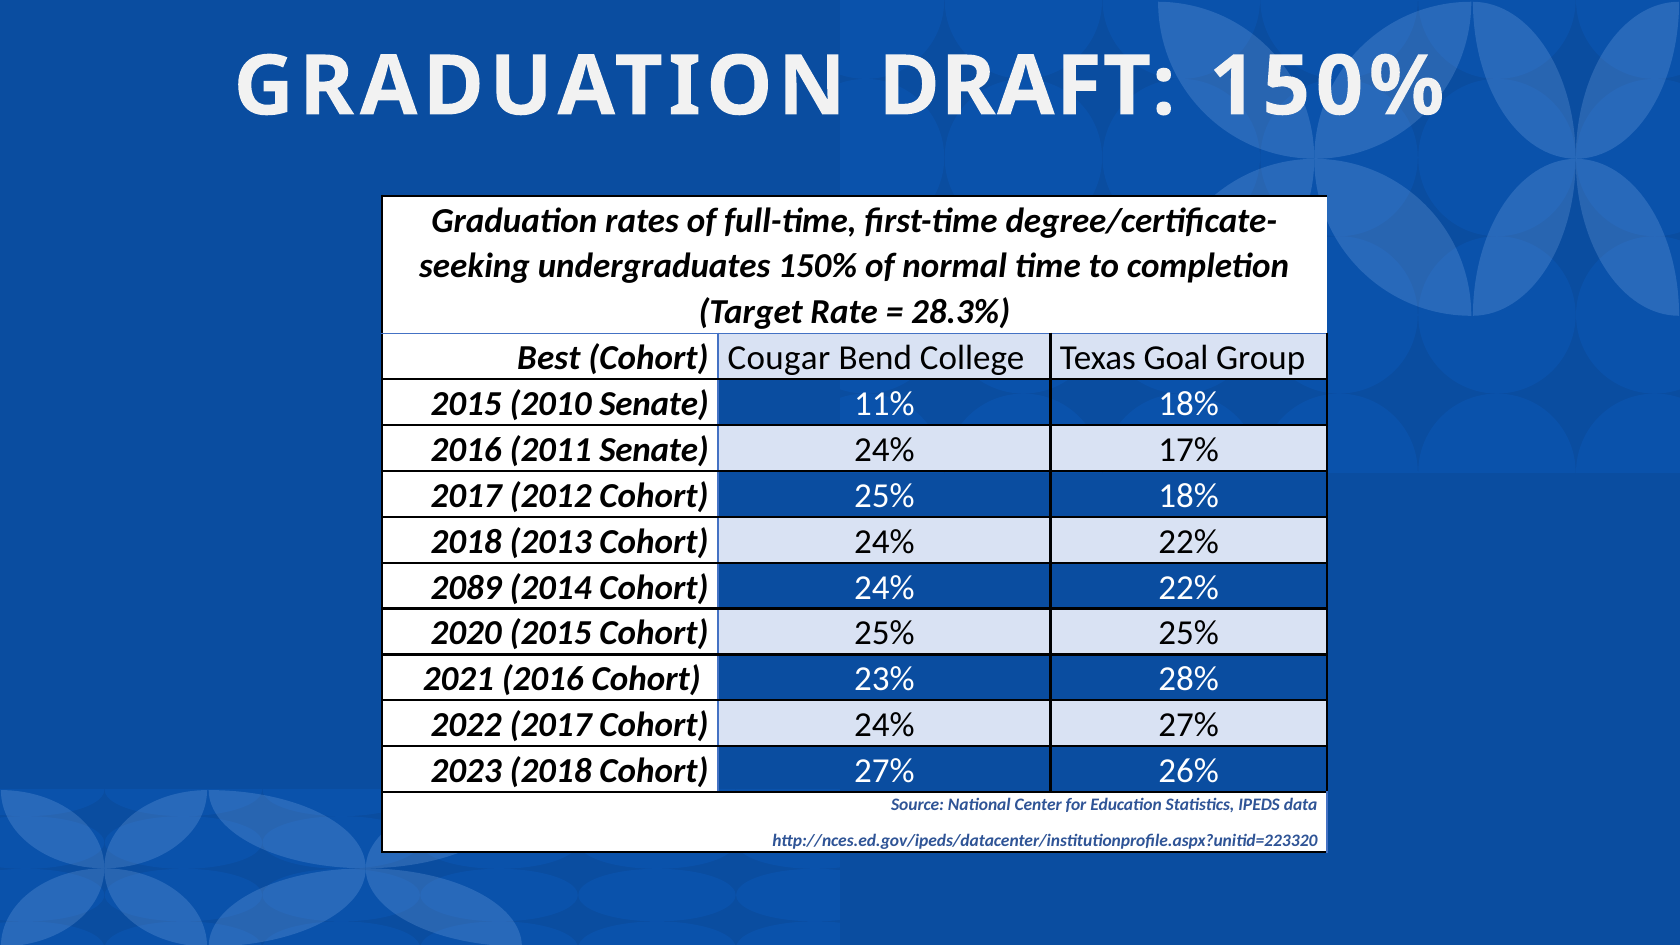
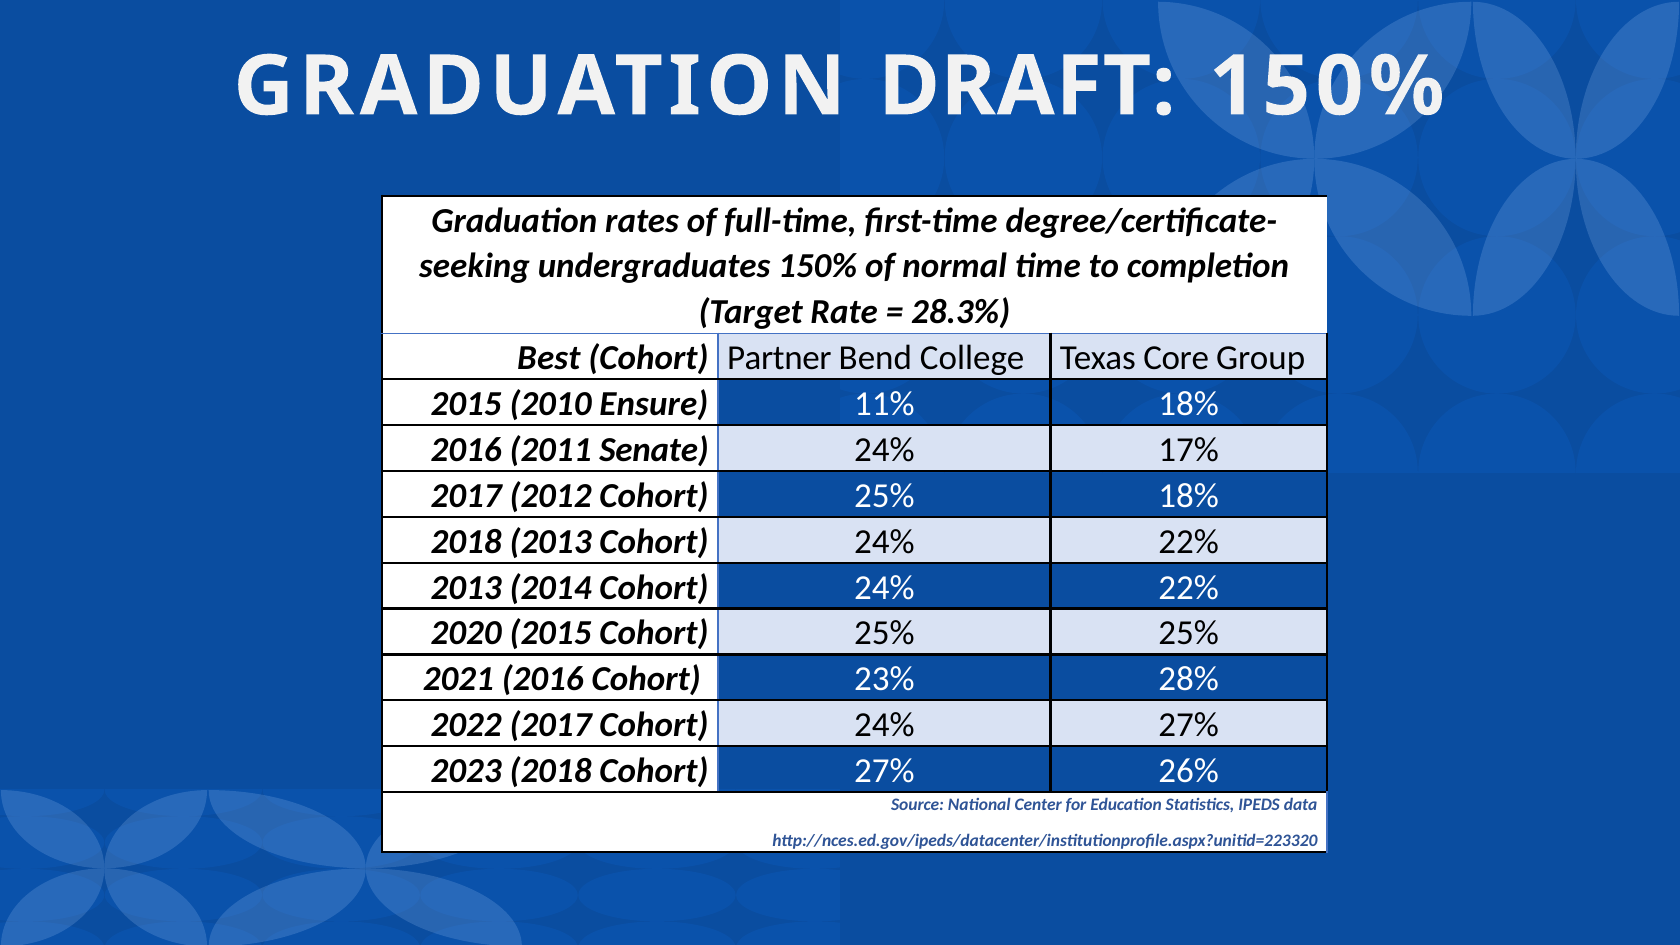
Cougar: Cougar -> Partner (779, 358)
Goal: Goal -> Core (1176, 358)
2010 Senate: Senate -> Ensure (654, 404)
2089: 2089 -> 2013 (466, 587)
